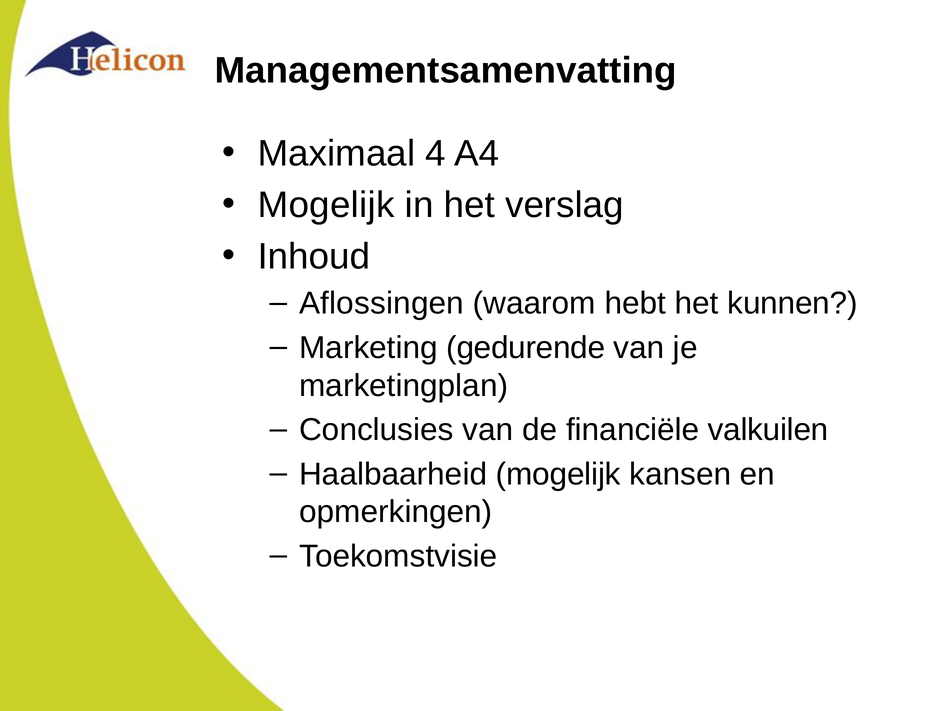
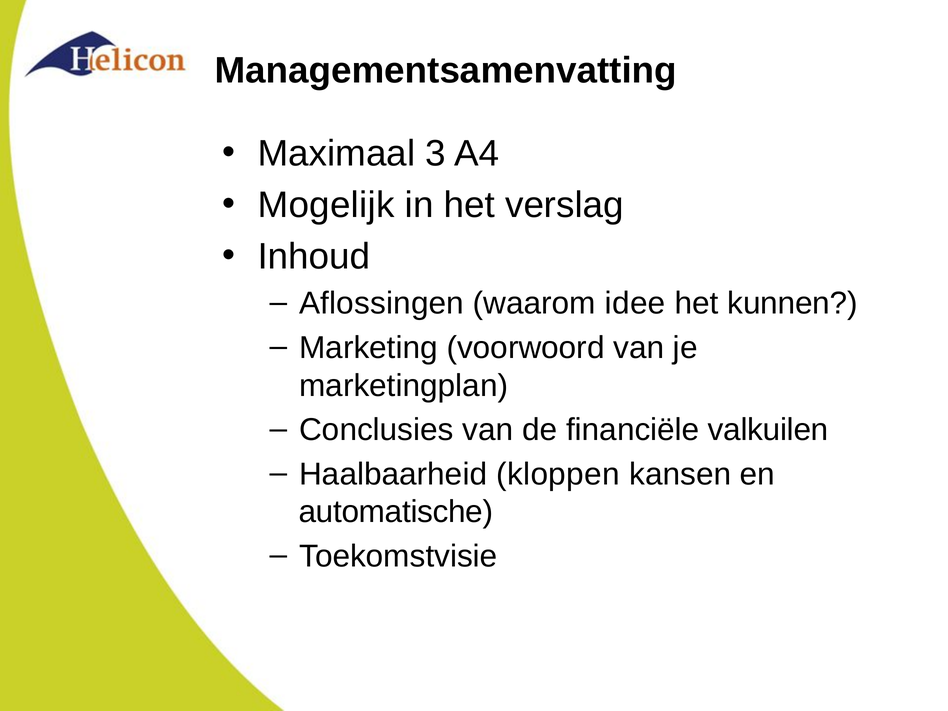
4: 4 -> 3 (436, 153)
hebt: hebt -> idee (635, 304)
gedurende: gedurende -> voorwoord (526, 348)
Haalbaarheid mogelijk: mogelijk -> kloppen (558, 474)
opmerkingen: opmerkingen -> automatische (396, 512)
